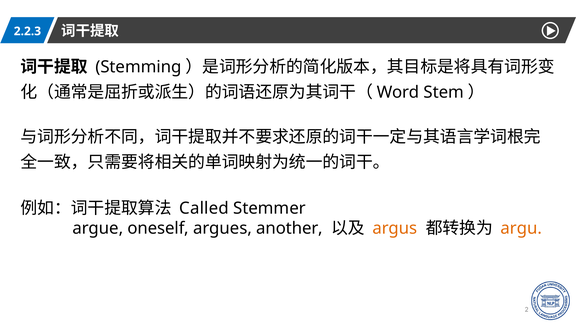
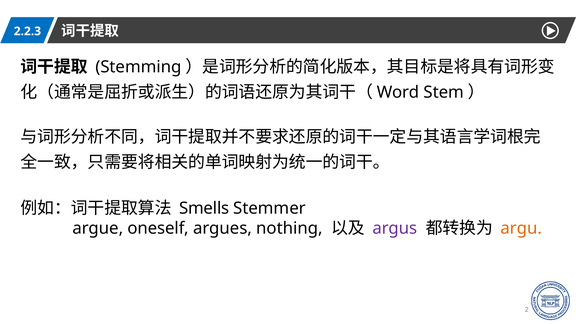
Called: Called -> Smells (204, 208)
another: another -> nothing (289, 228)
argus colour: orange -> purple (395, 228)
